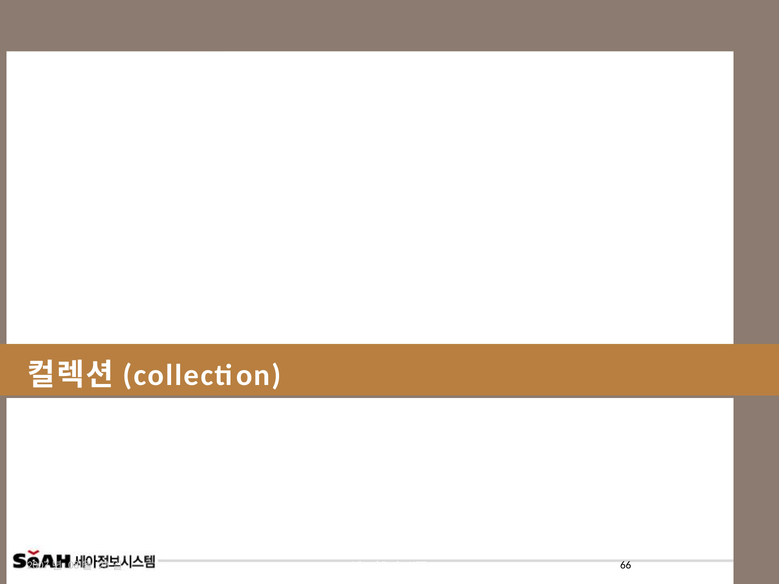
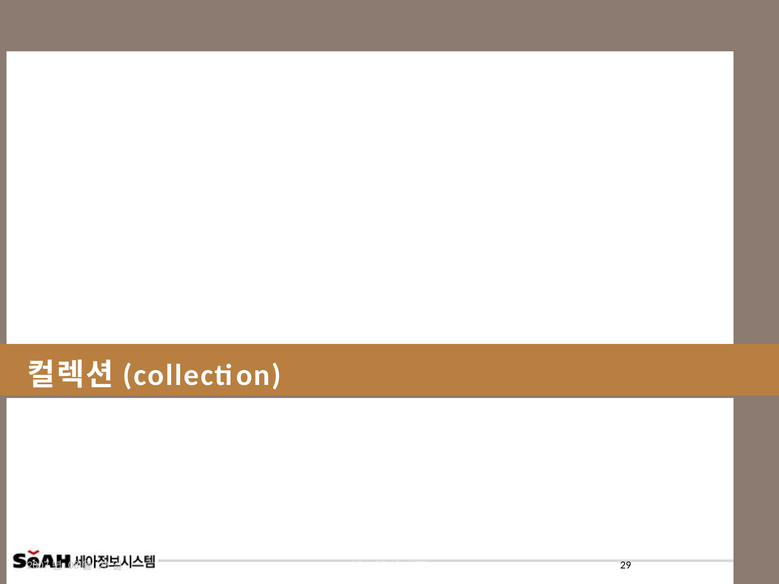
66: 66 -> 29 (626, 565)
